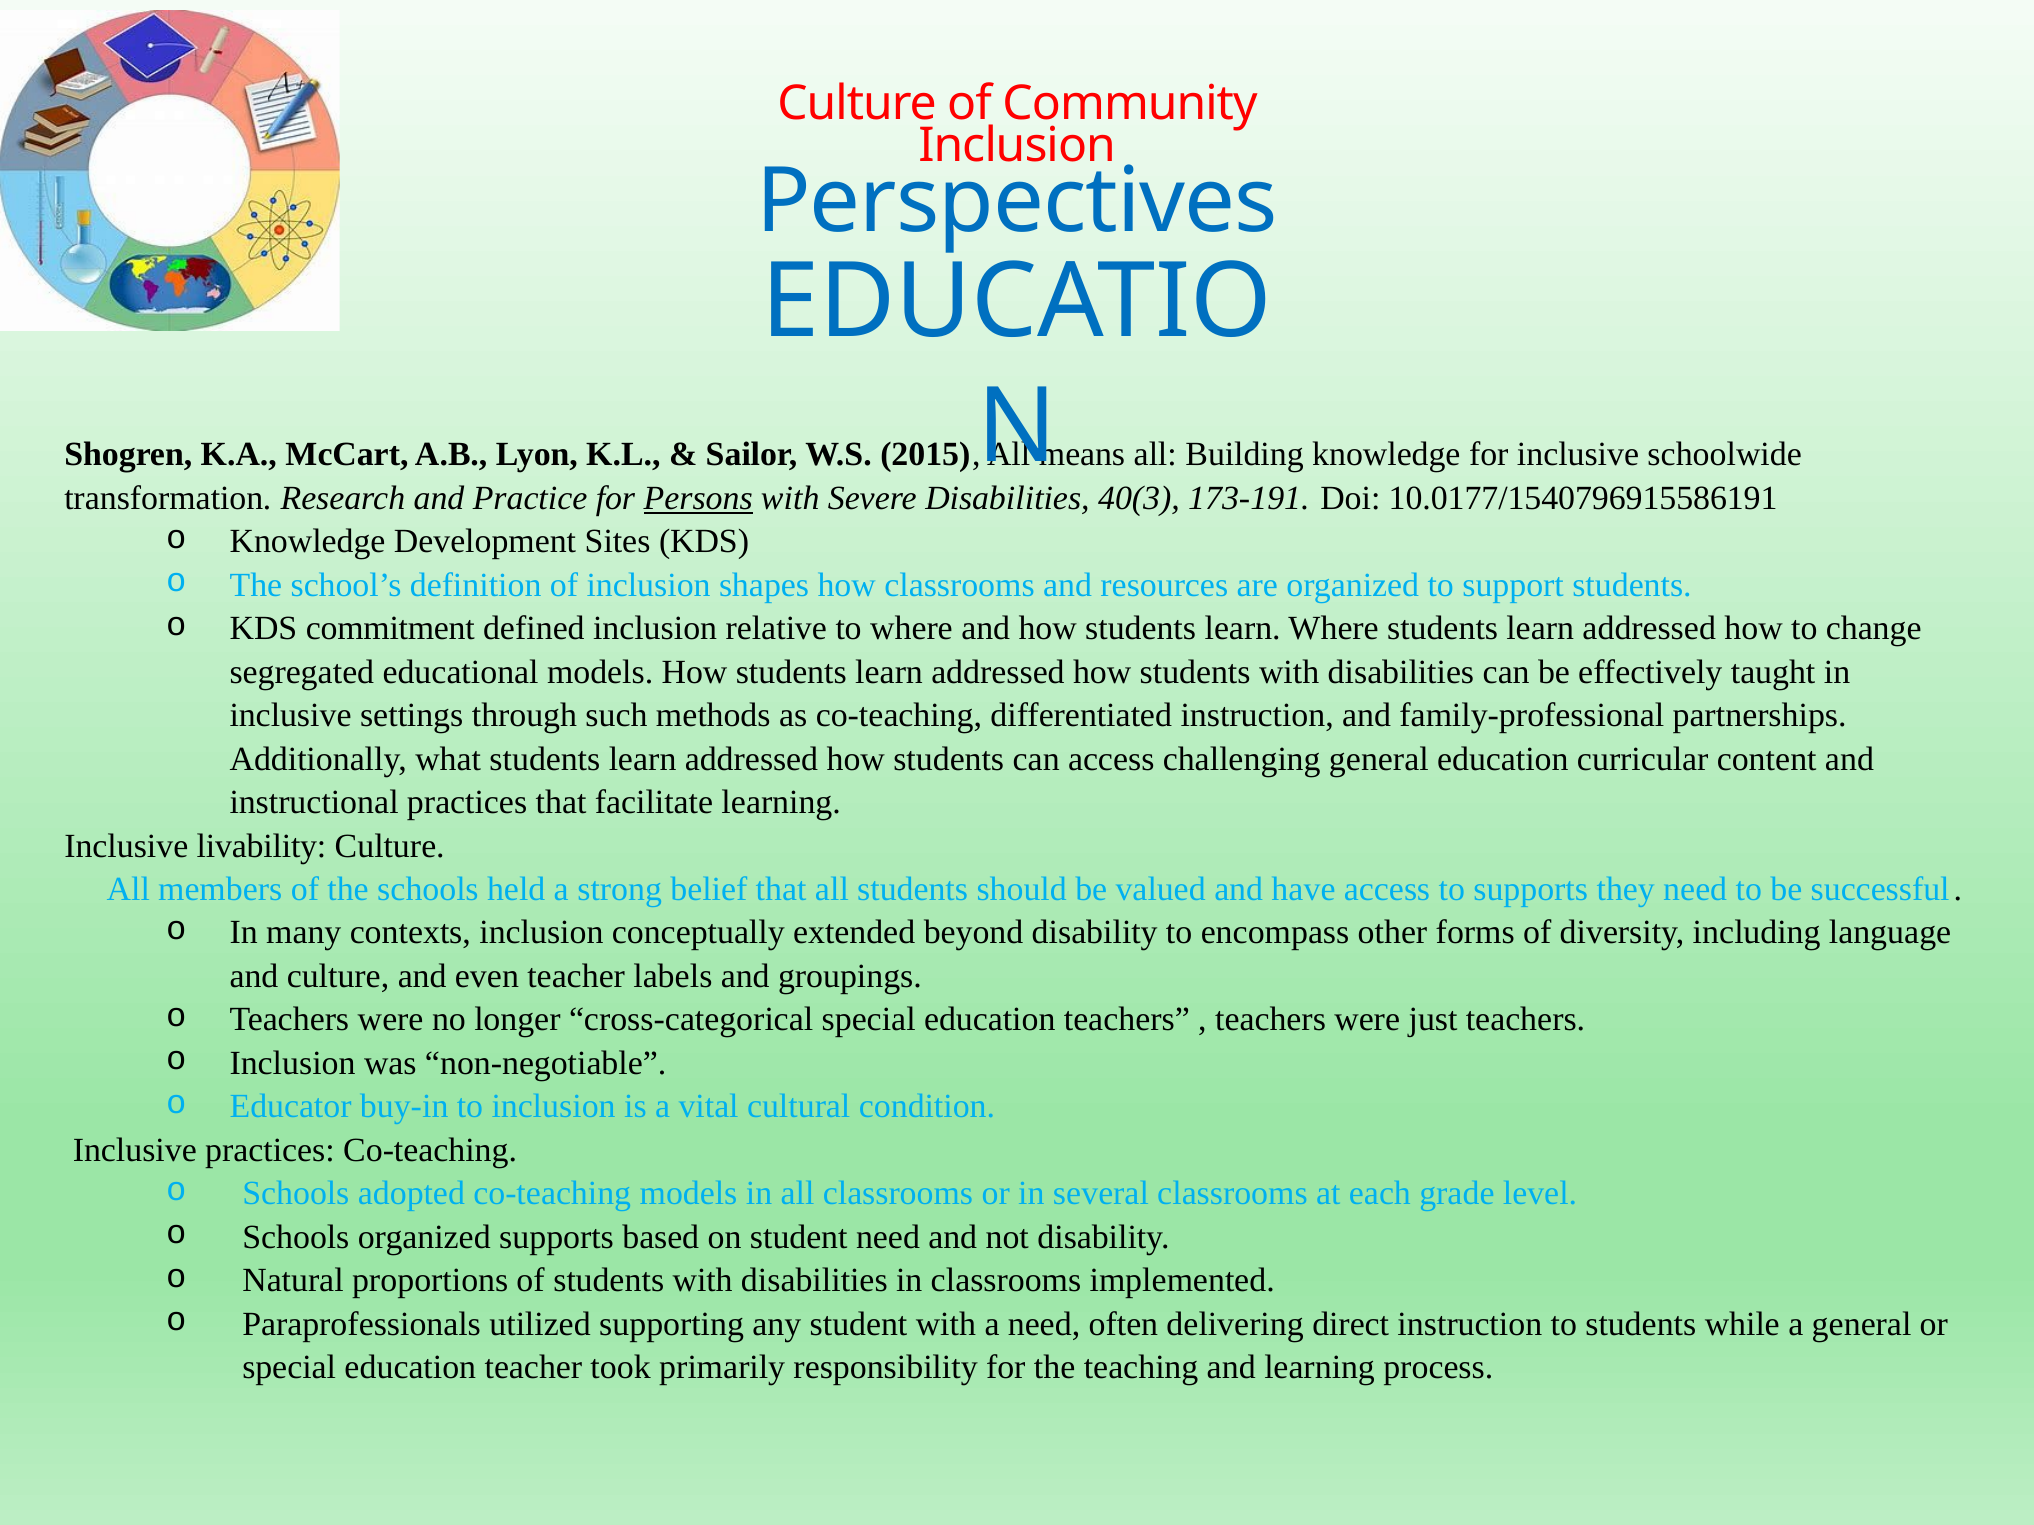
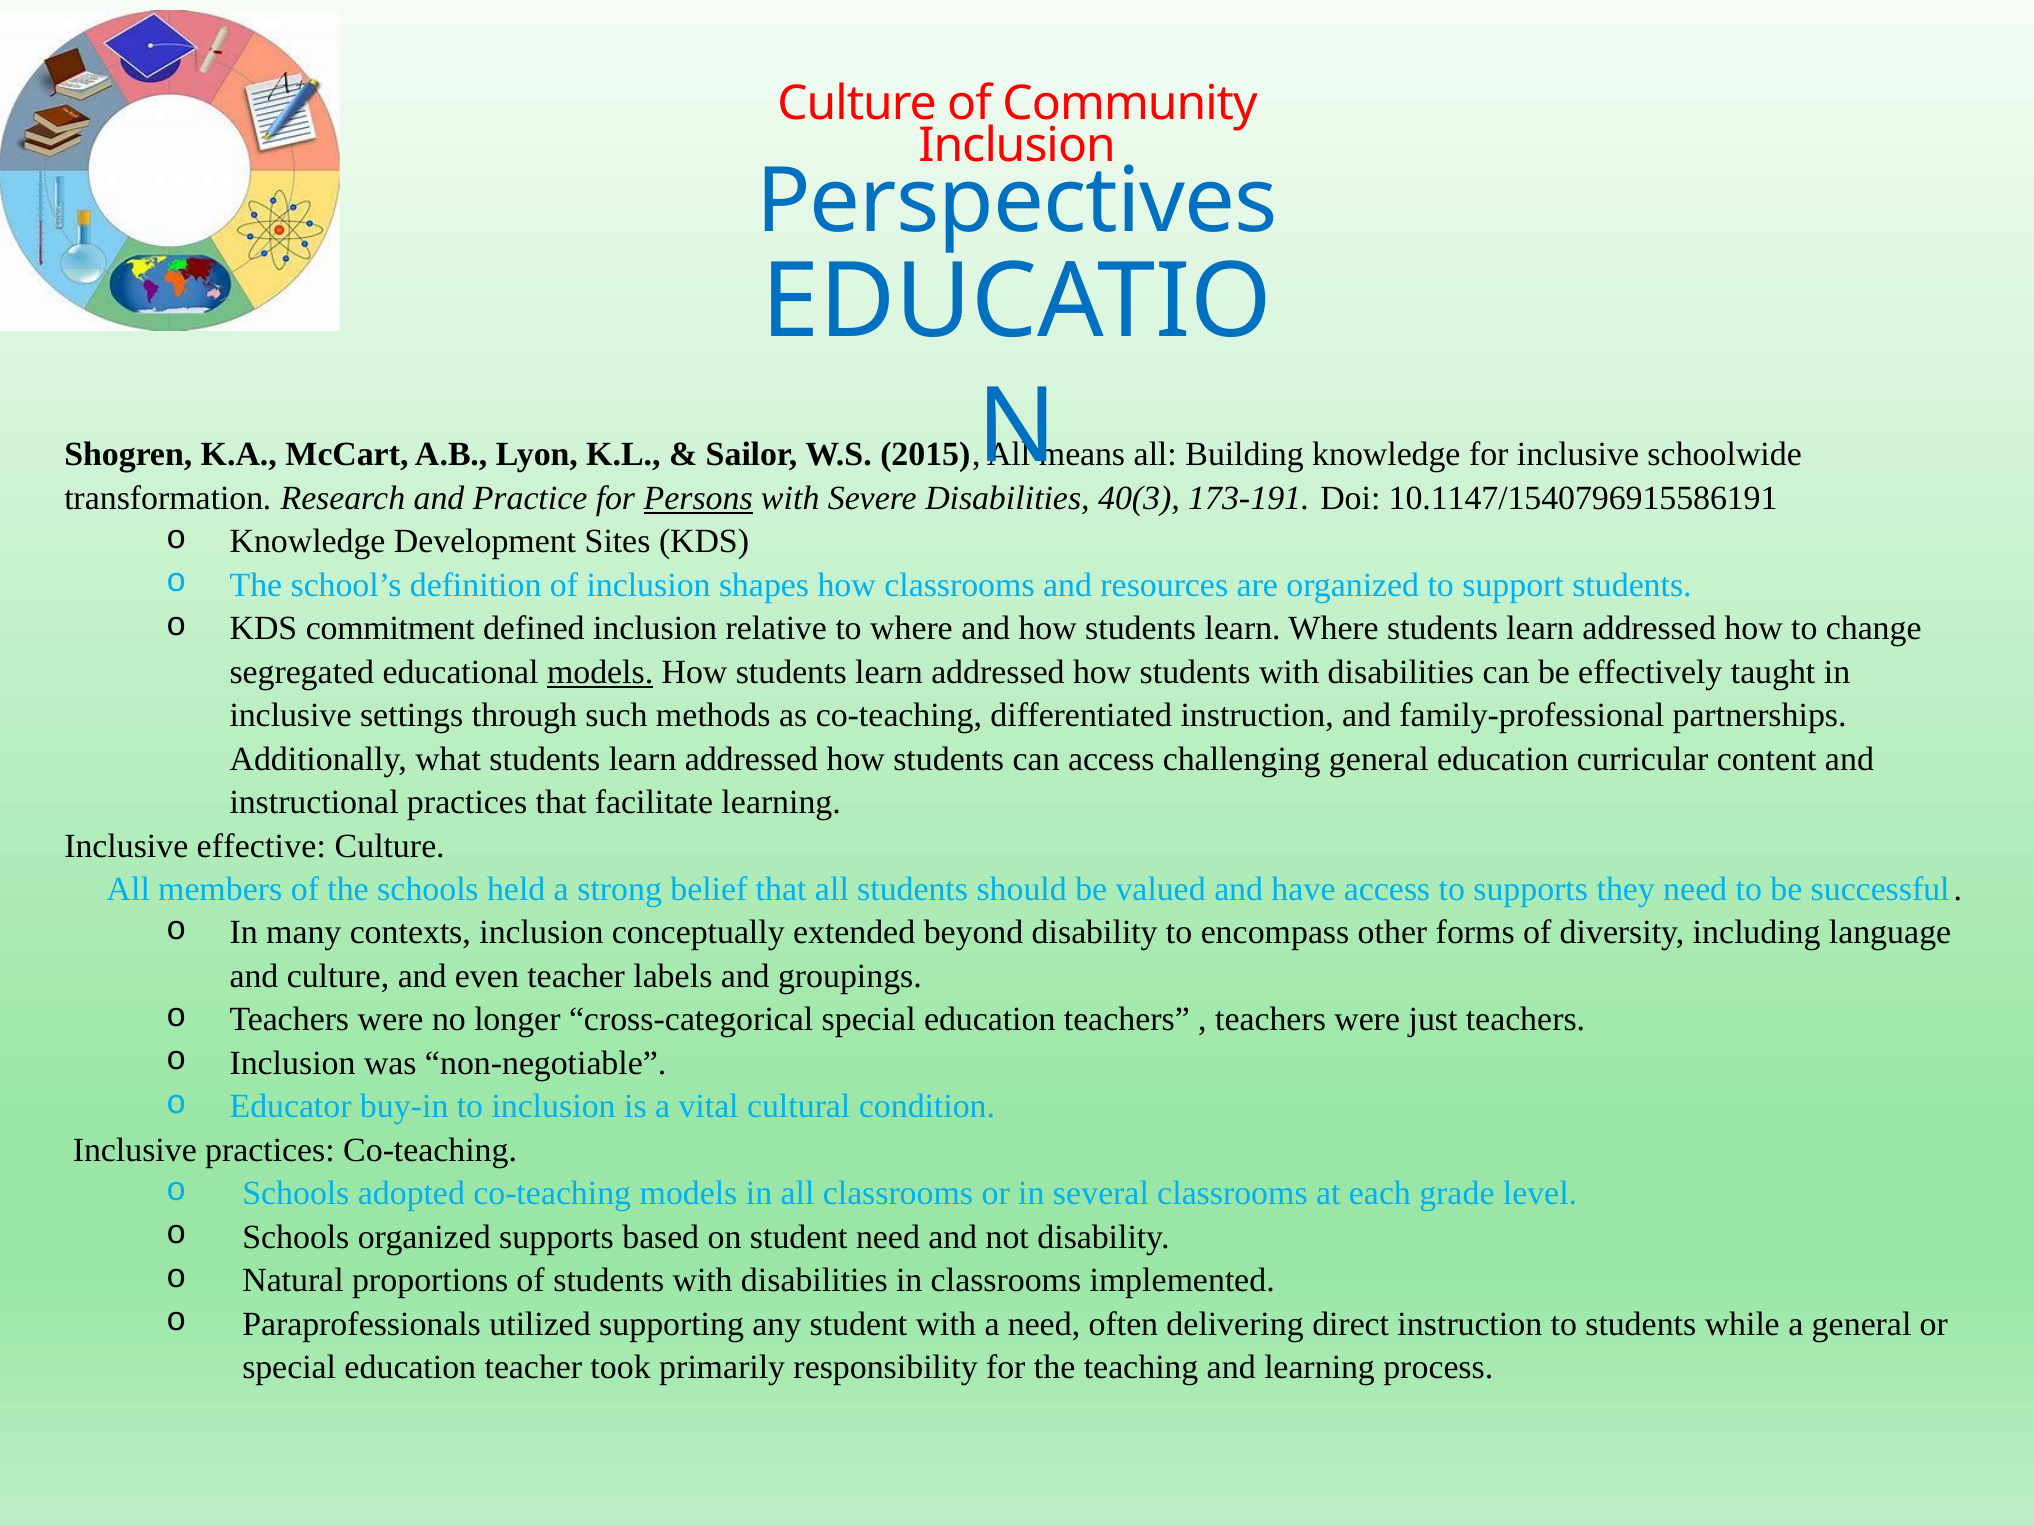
10.0177/1540796915586191: 10.0177/1540796915586191 -> 10.1147/1540796915586191 (1583, 498)
models underline: none -> present (600, 672)
livability: livability -> effective (261, 846)
